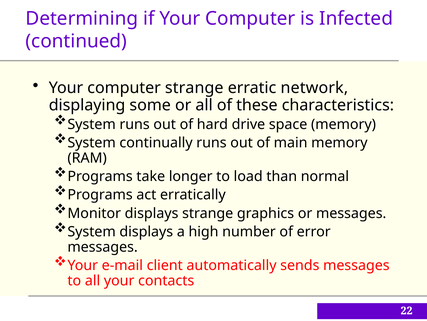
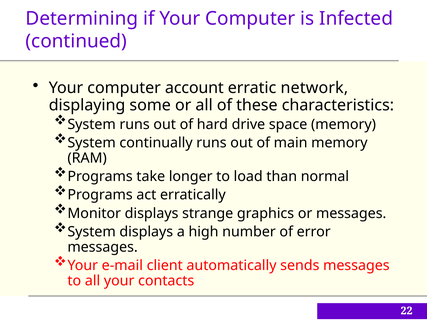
computer strange: strange -> account (194, 88)
